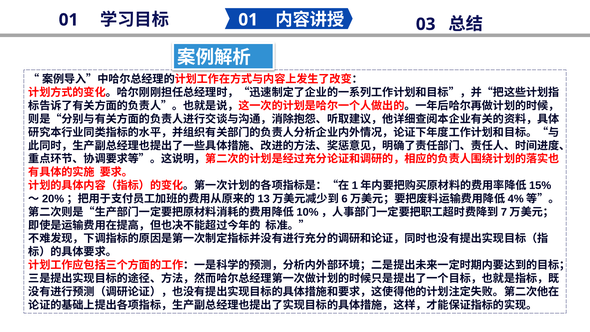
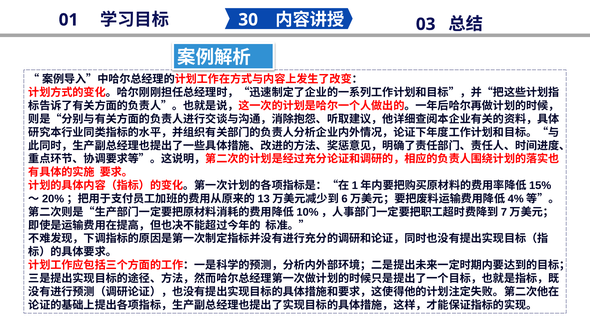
01: 01 -> 30 (248, 20)
